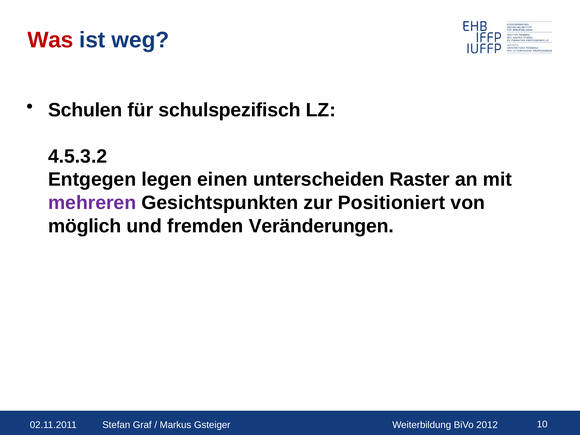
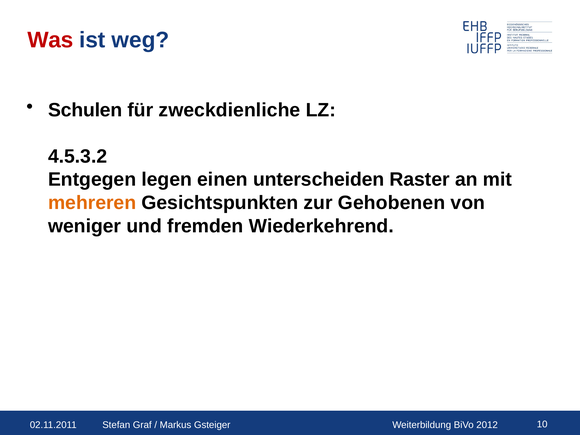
schulspezifisch: schulspezifisch -> zweckdienliche (229, 110)
mehreren colour: purple -> orange (92, 203)
Positioniert: Positioniert -> Gehobenen (392, 203)
möglich: möglich -> weniger (85, 226)
Veränderungen: Veränderungen -> Wiederkehrend (321, 226)
